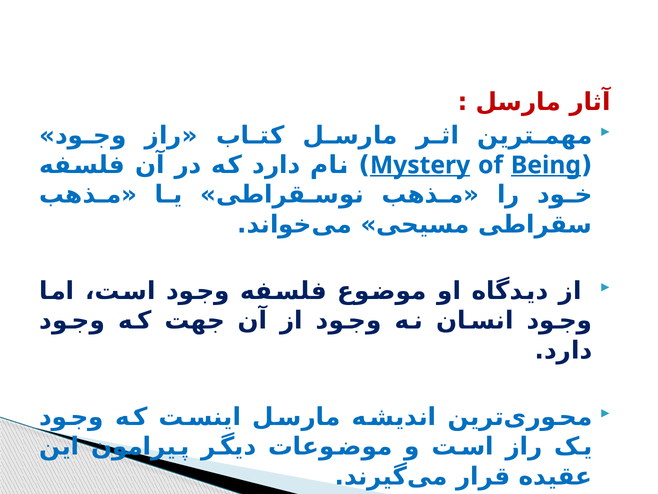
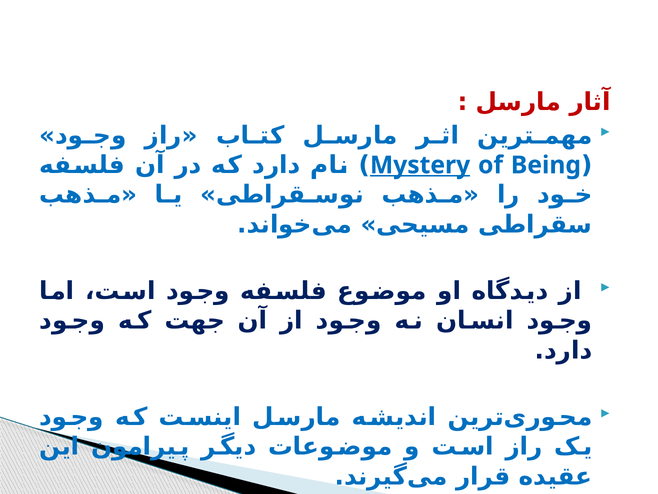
Being underline: present -> none (546, 165)
